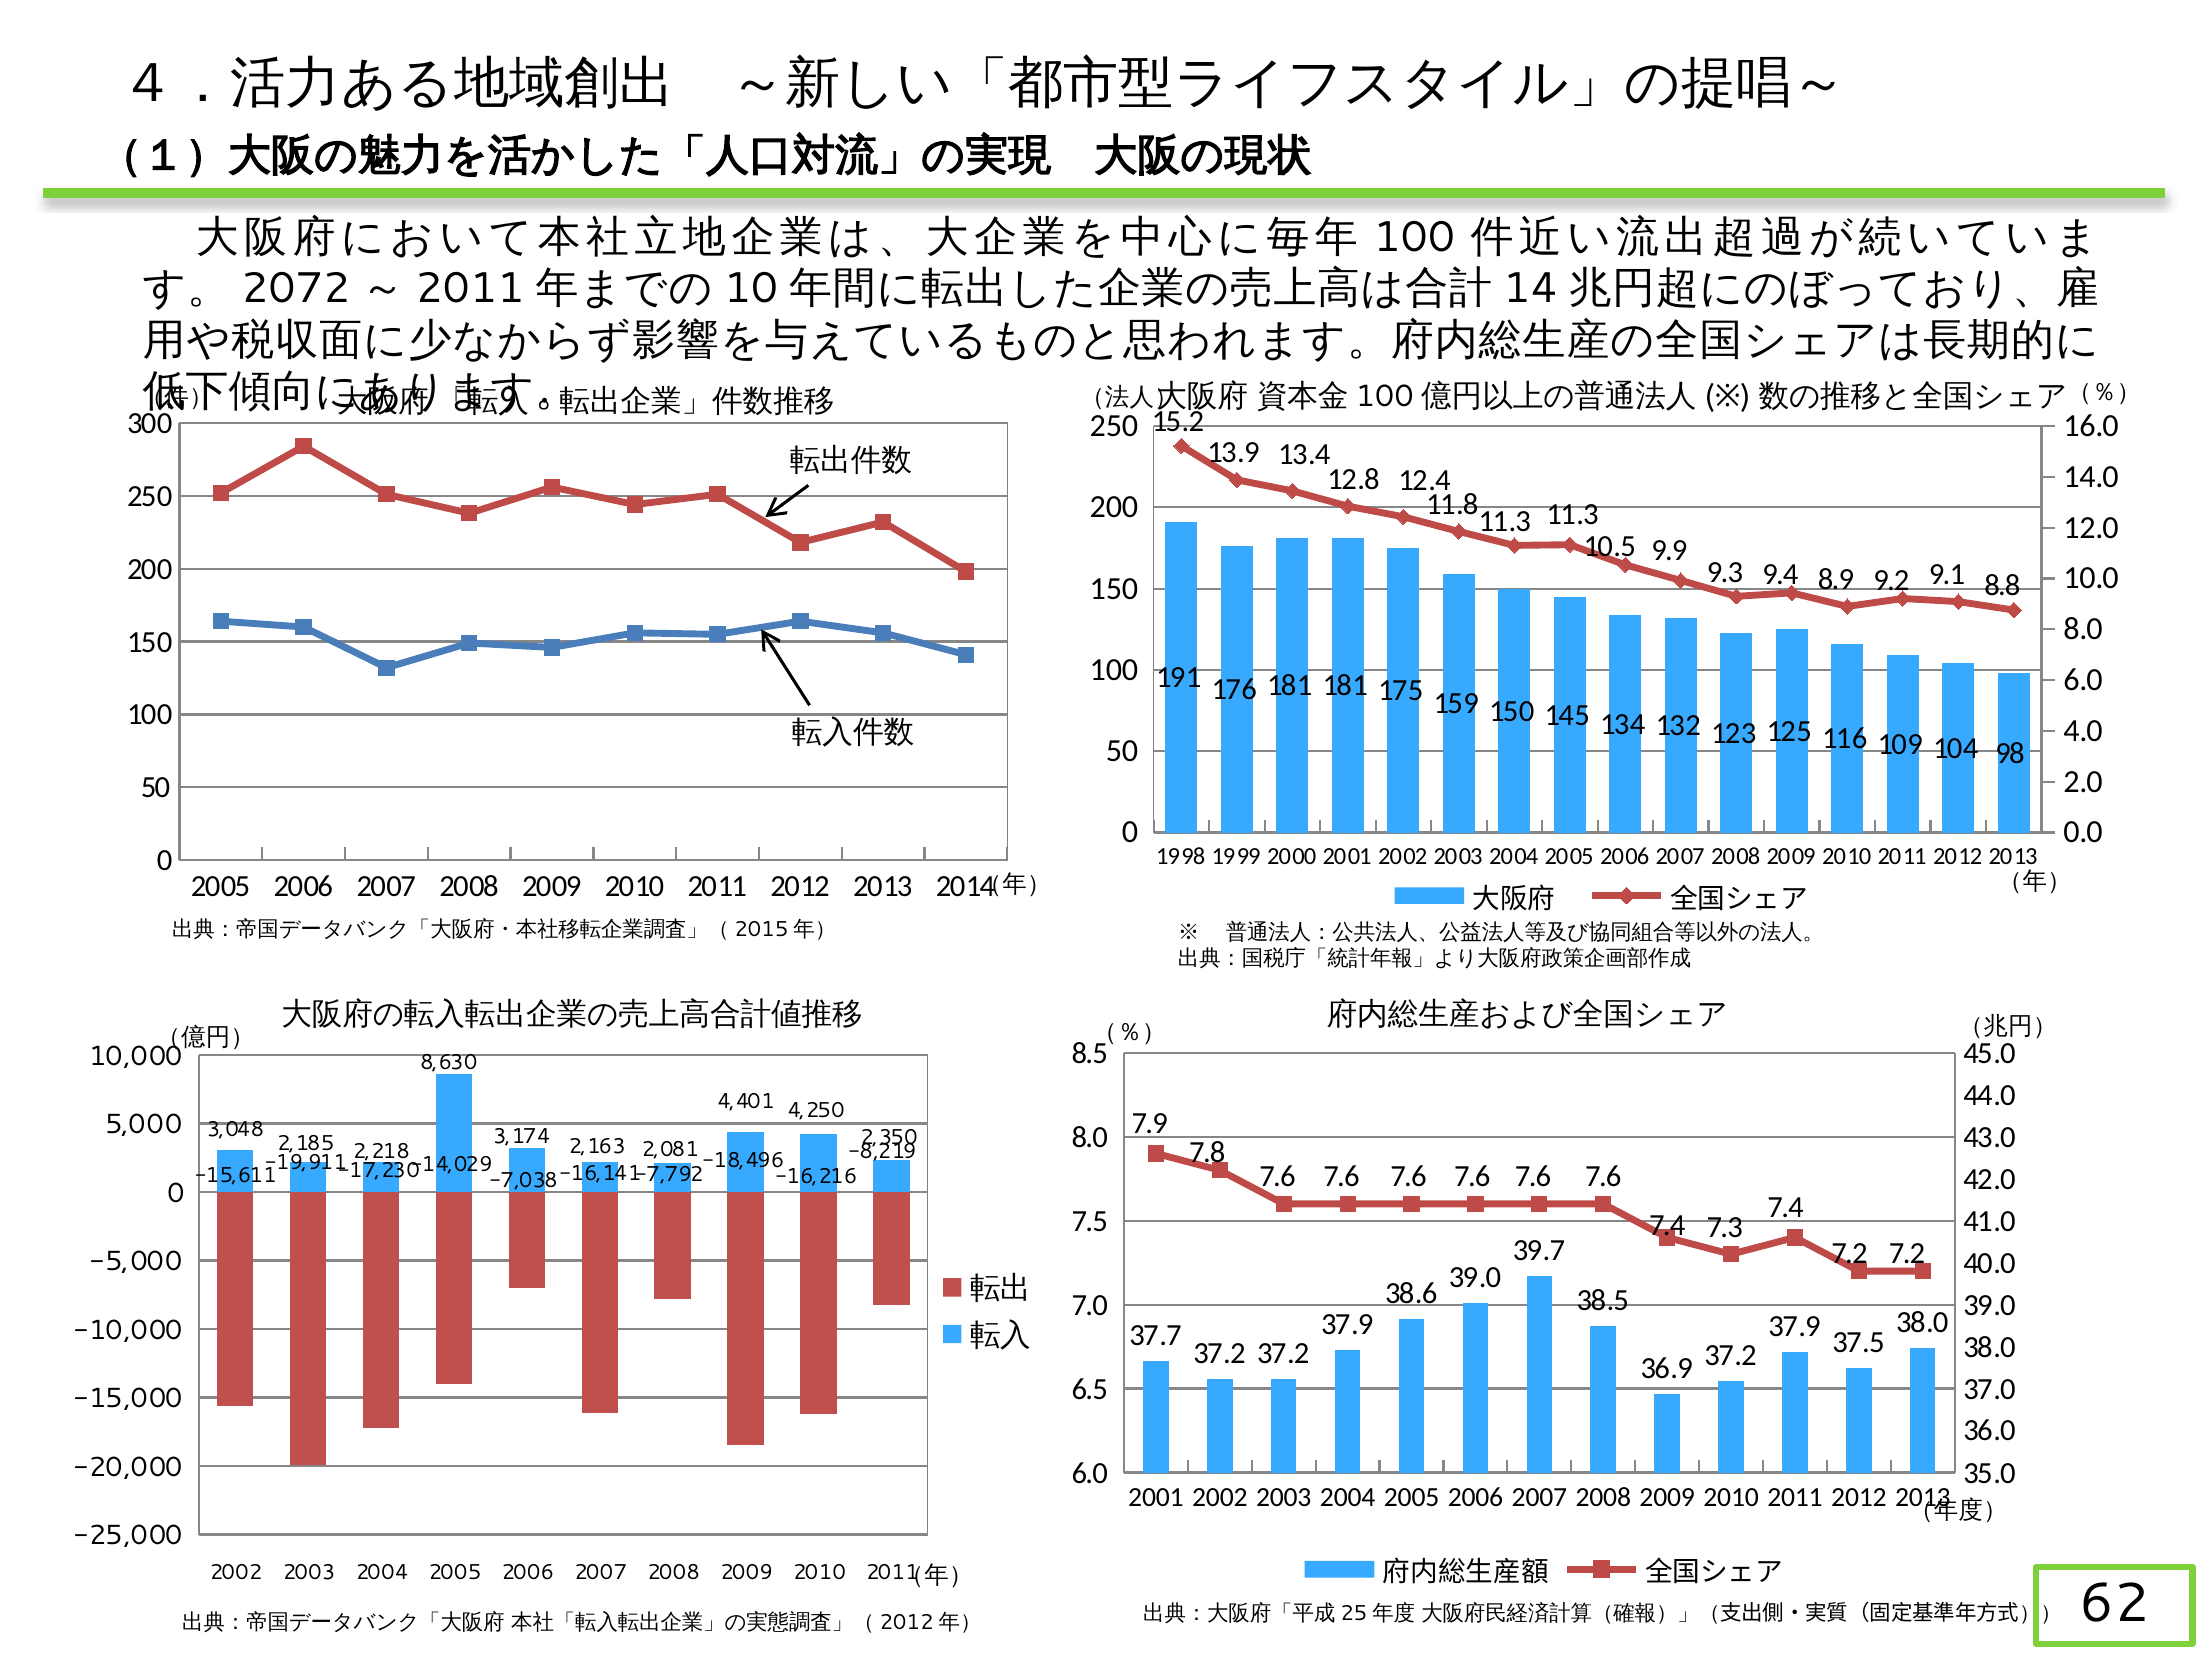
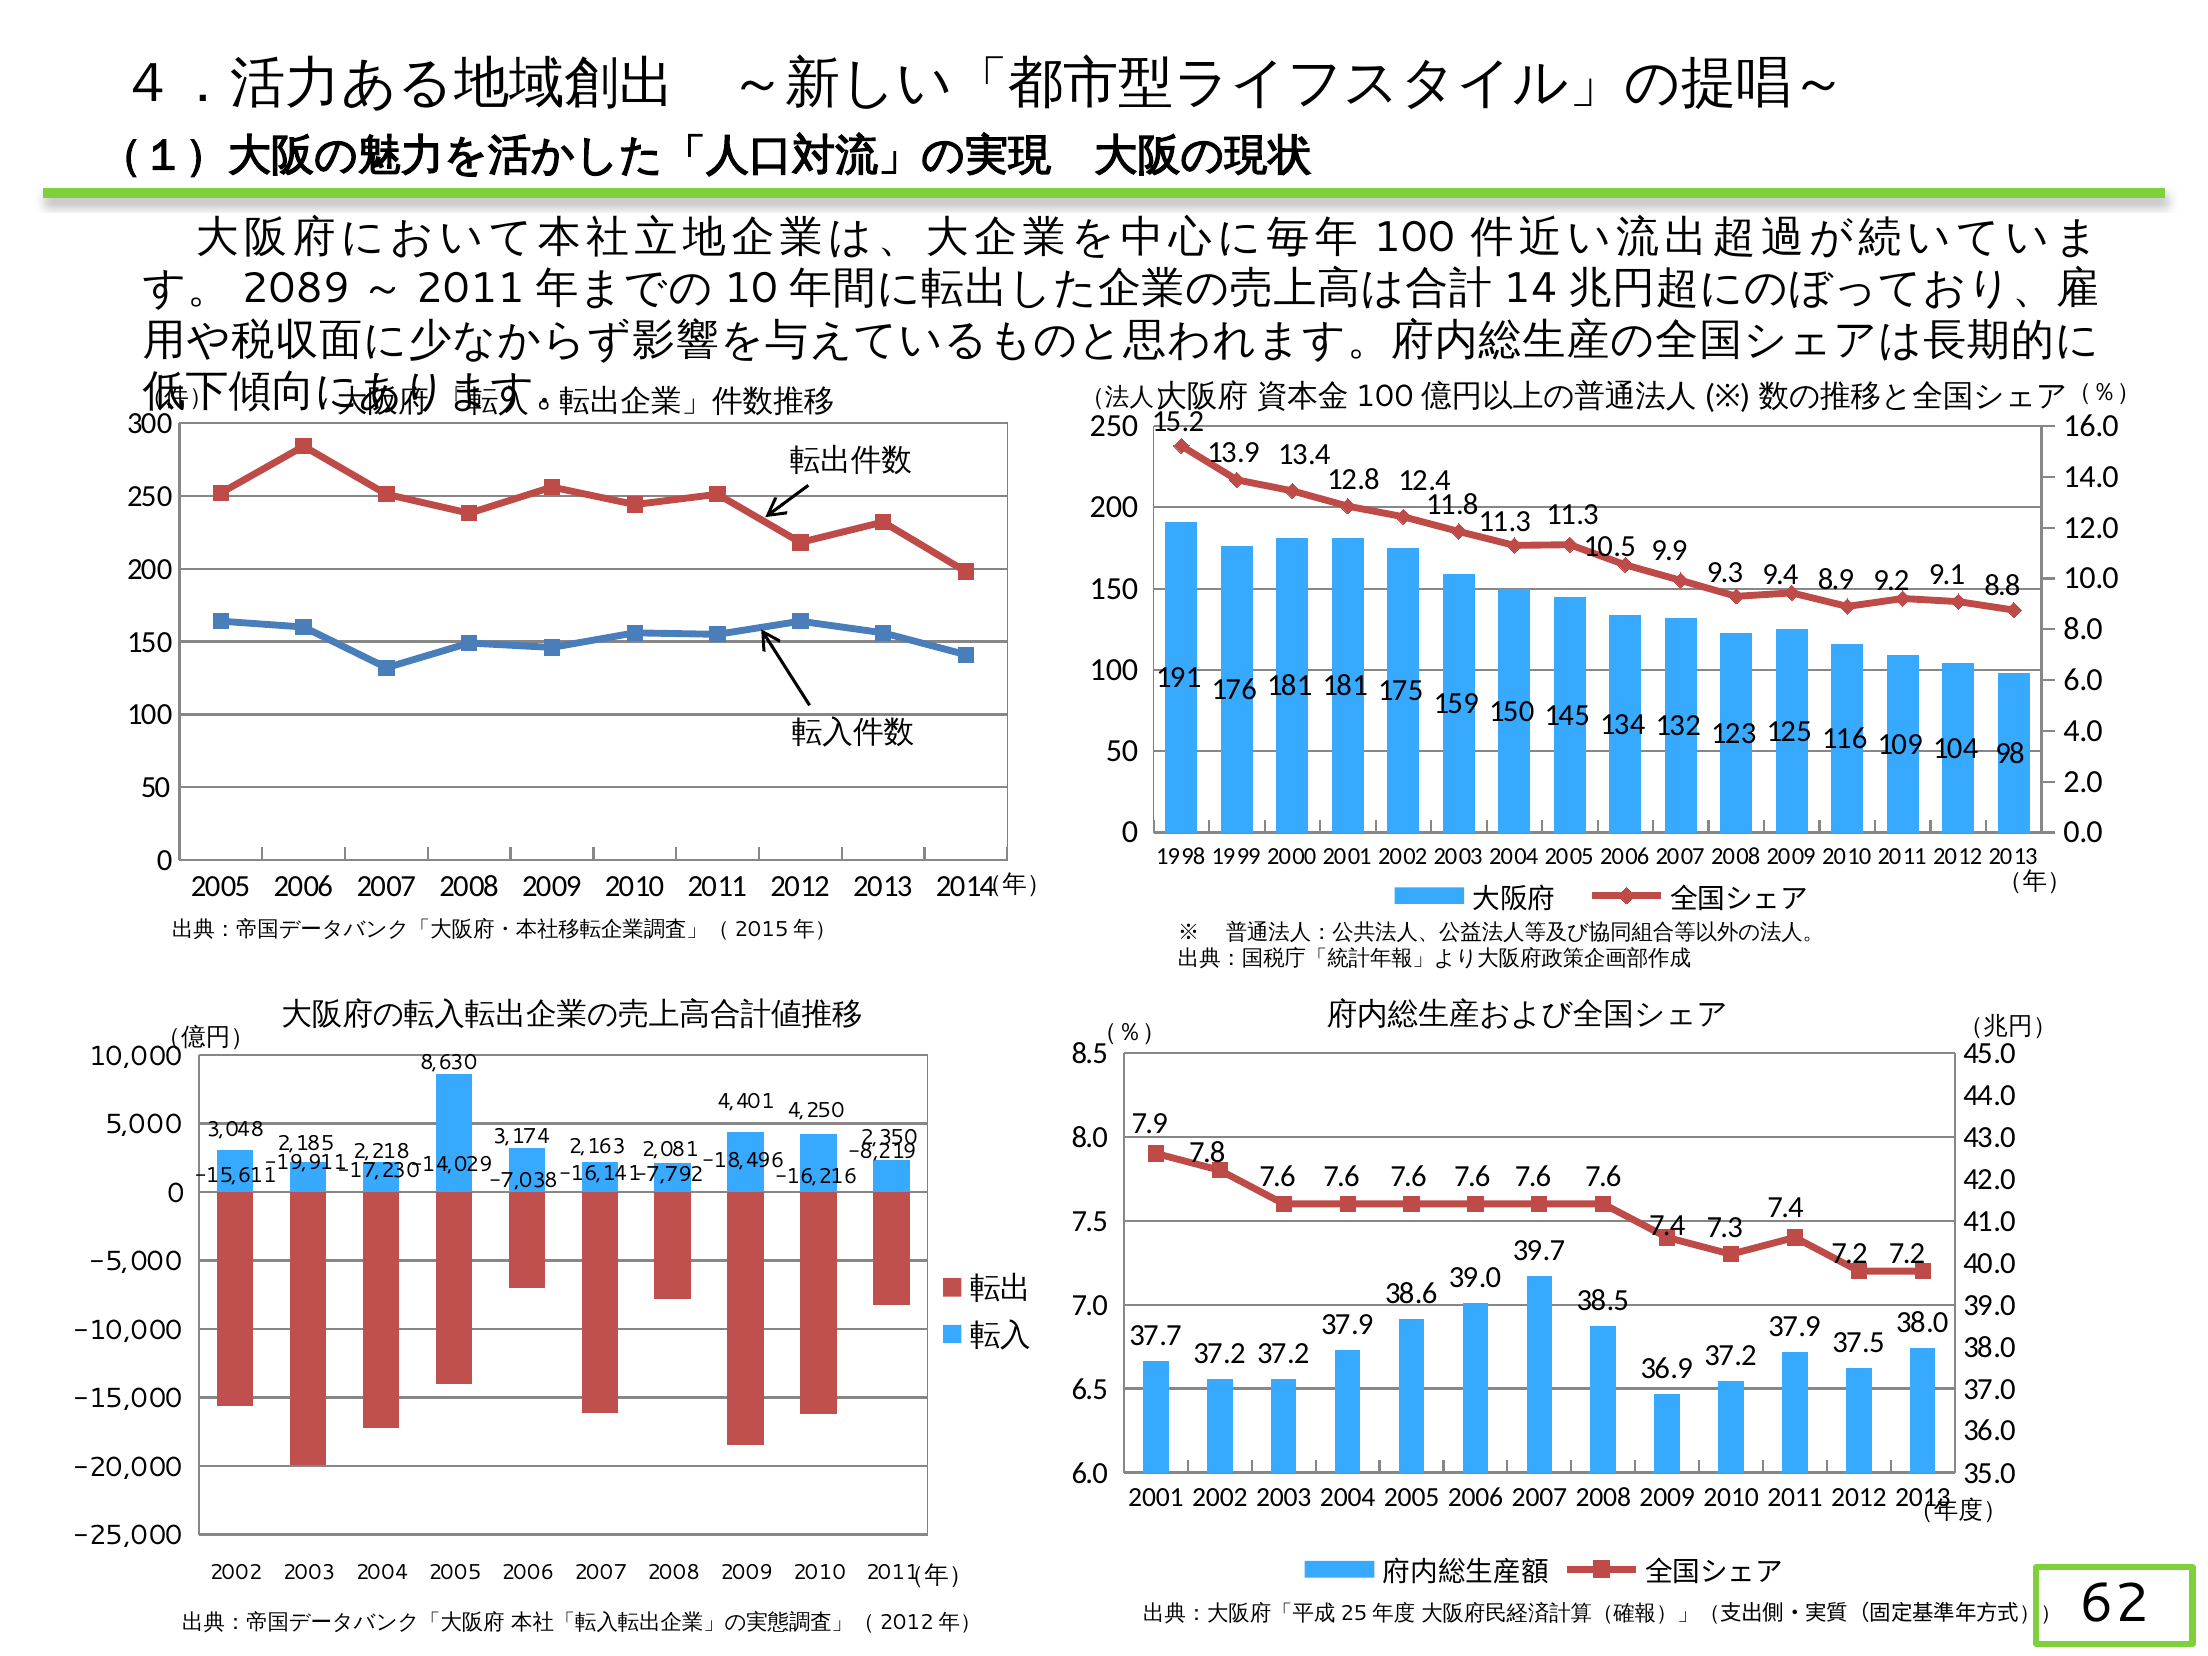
2072: 2072 -> 2089 (296, 289)
